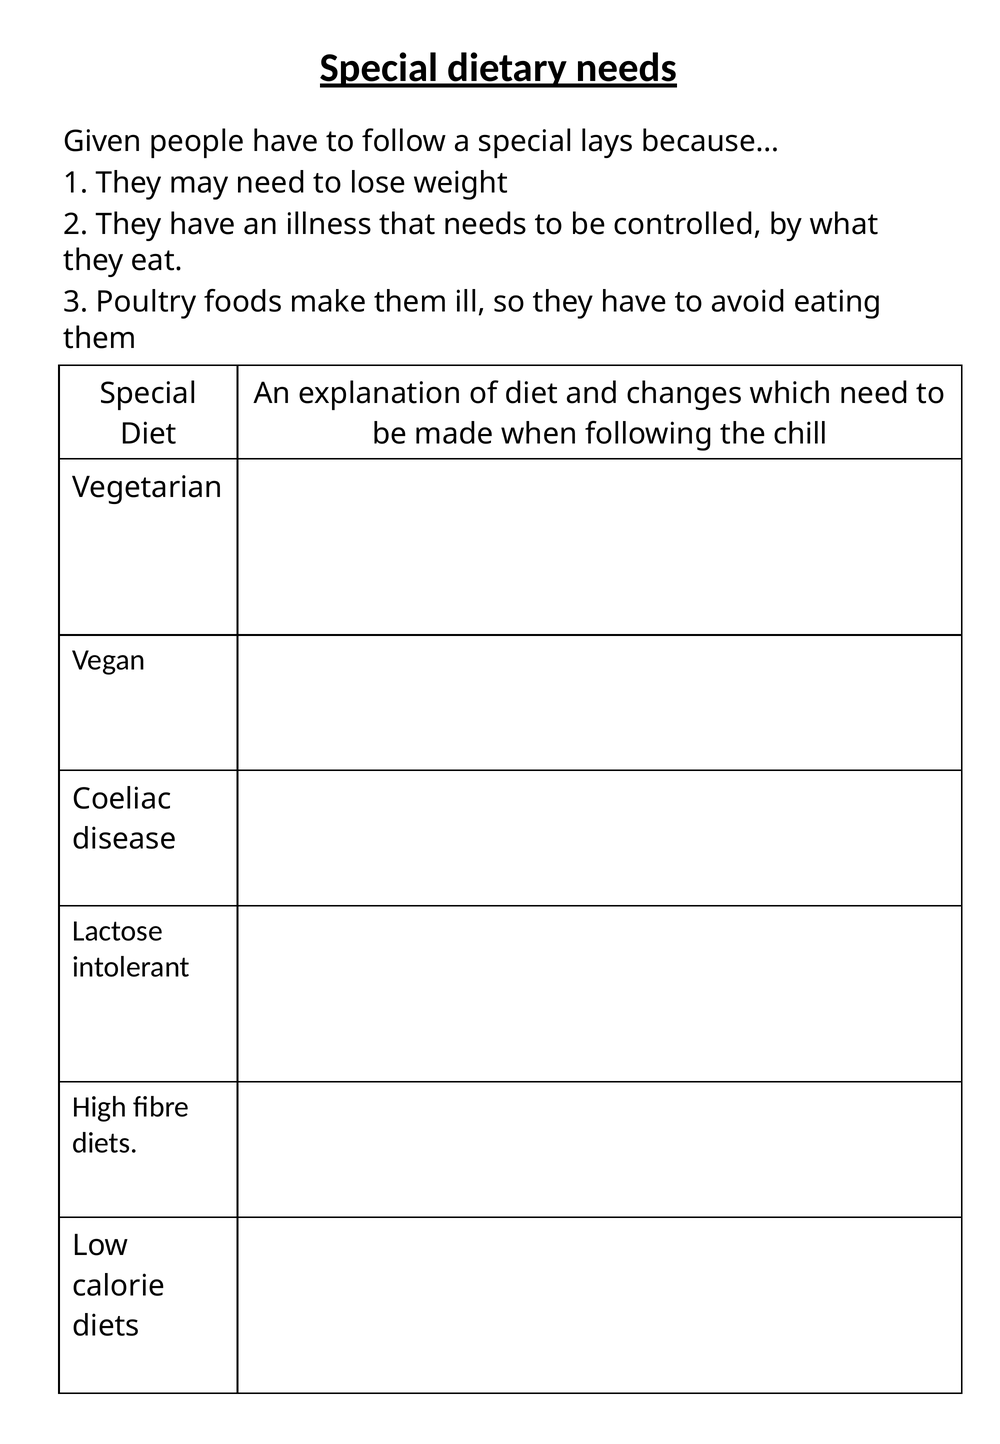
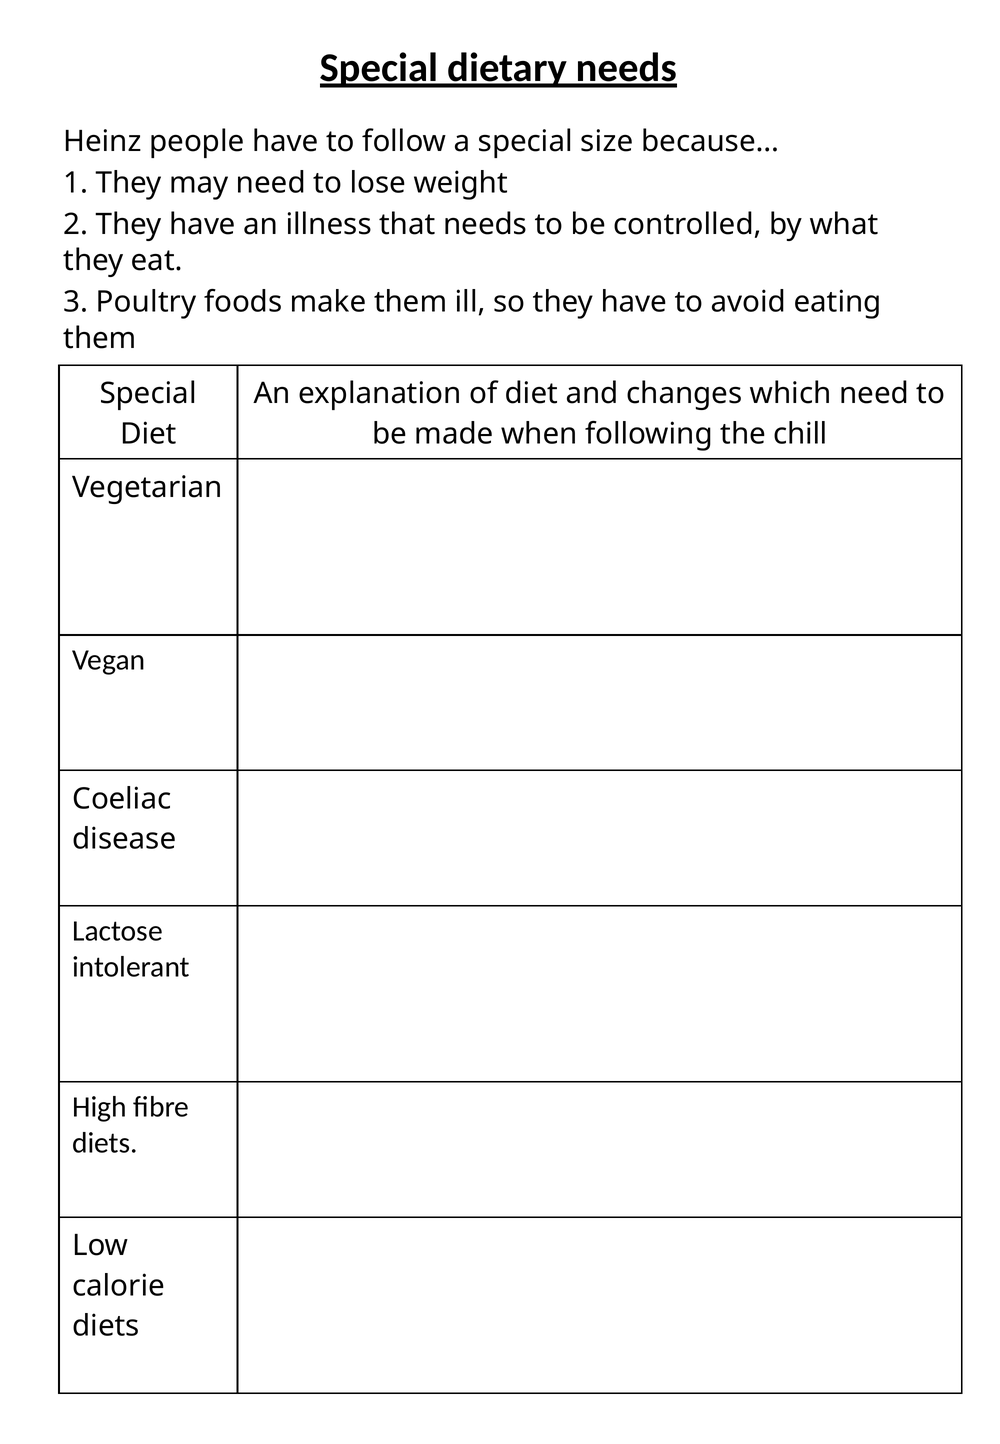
Given: Given -> Heinz (102, 142)
lays: lays -> size (607, 142)
